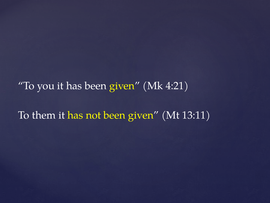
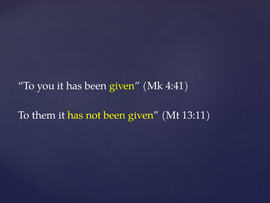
4:21: 4:21 -> 4:41 (177, 86)
